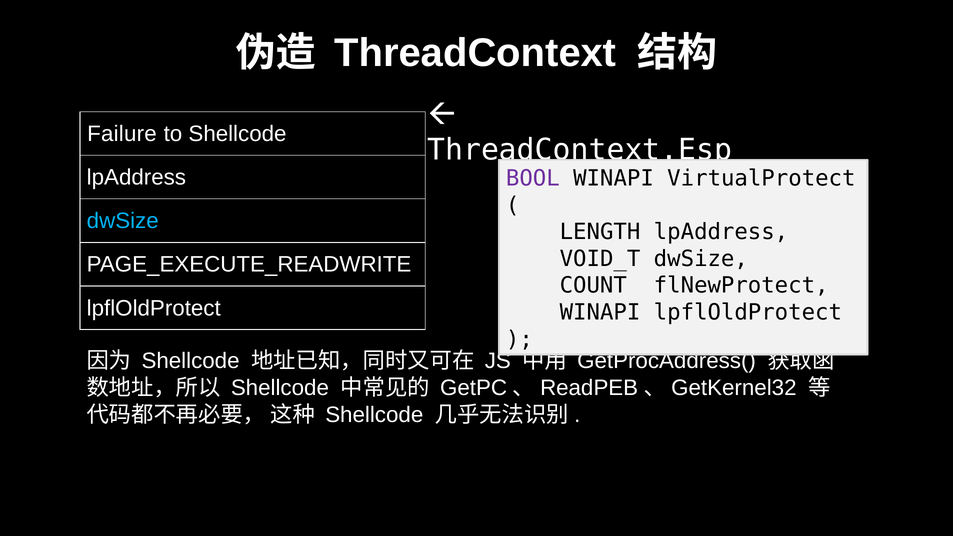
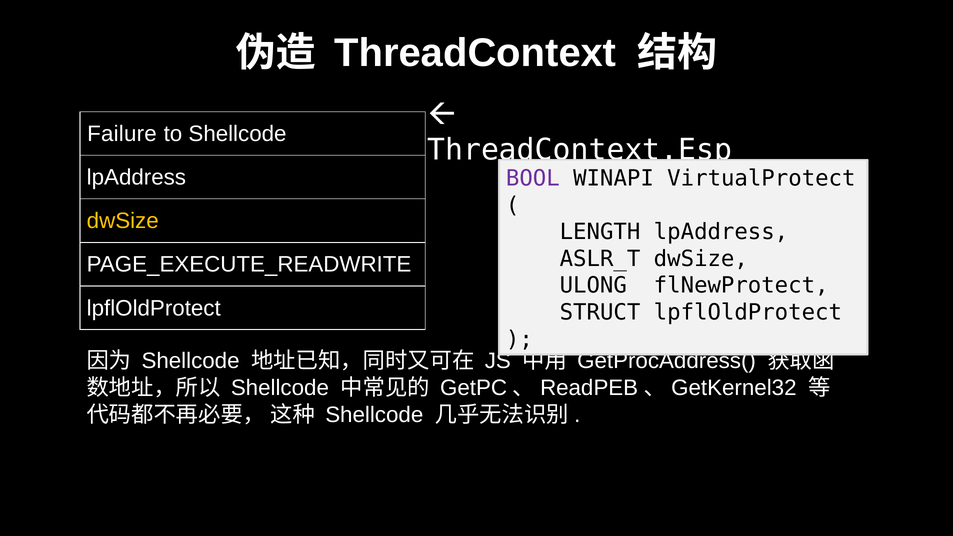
dwSize colour: light blue -> yellow (123, 221)
VOID_T: VOID_T -> ASLR_T (600, 259)
COUNT: COUNT -> ULONG (593, 286)
WINAPI: WINAPI -> STRUCT (600, 312)
